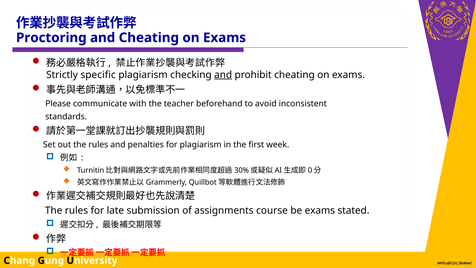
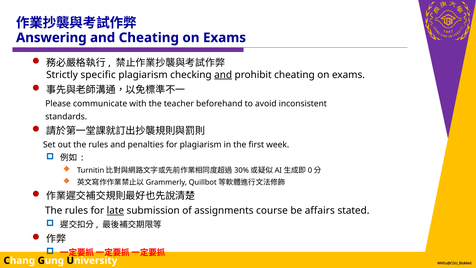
Proctoring: Proctoring -> Answering (51, 38)
late underline: none -> present (115, 211)
be exams: exams -> affairs (320, 211)
